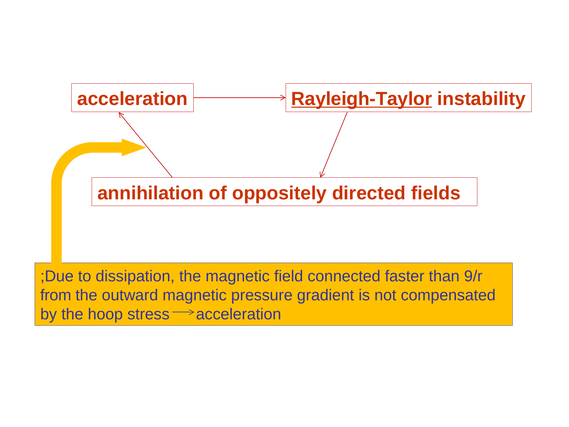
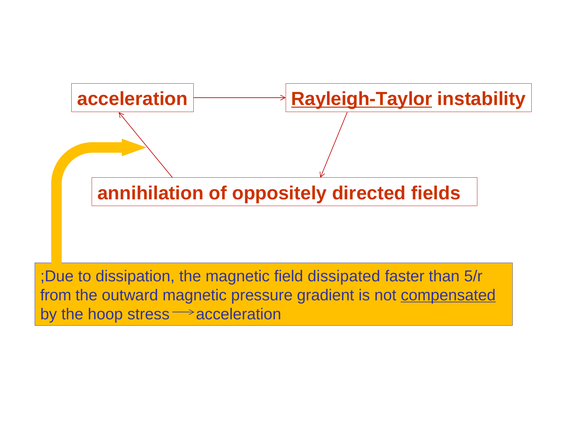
connected: connected -> dissipated (344, 276)
9/r: 9/r -> 5/r (473, 276)
compensated underline: none -> present (448, 295)
